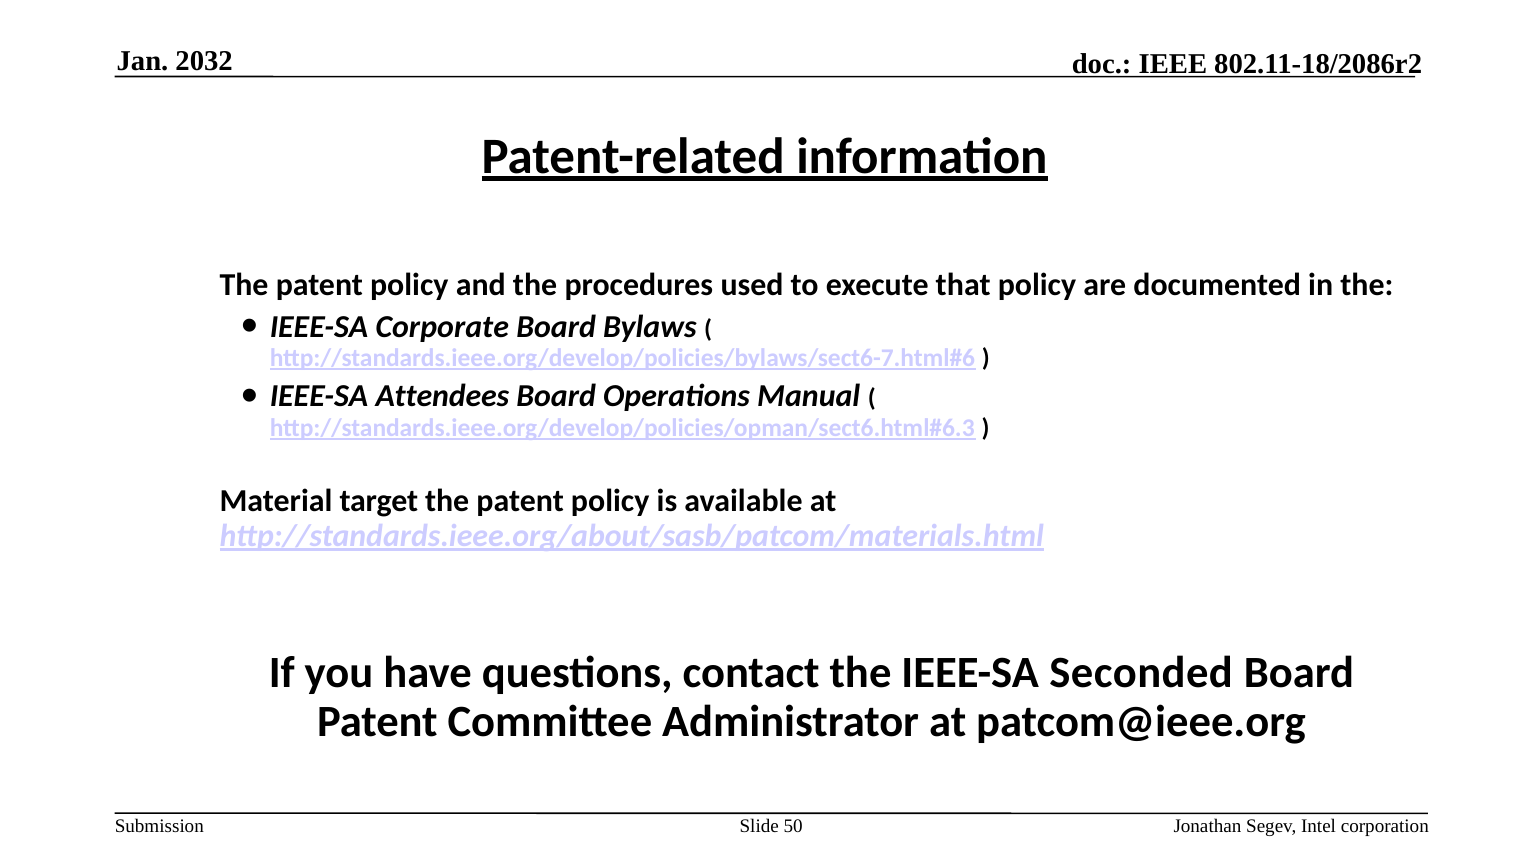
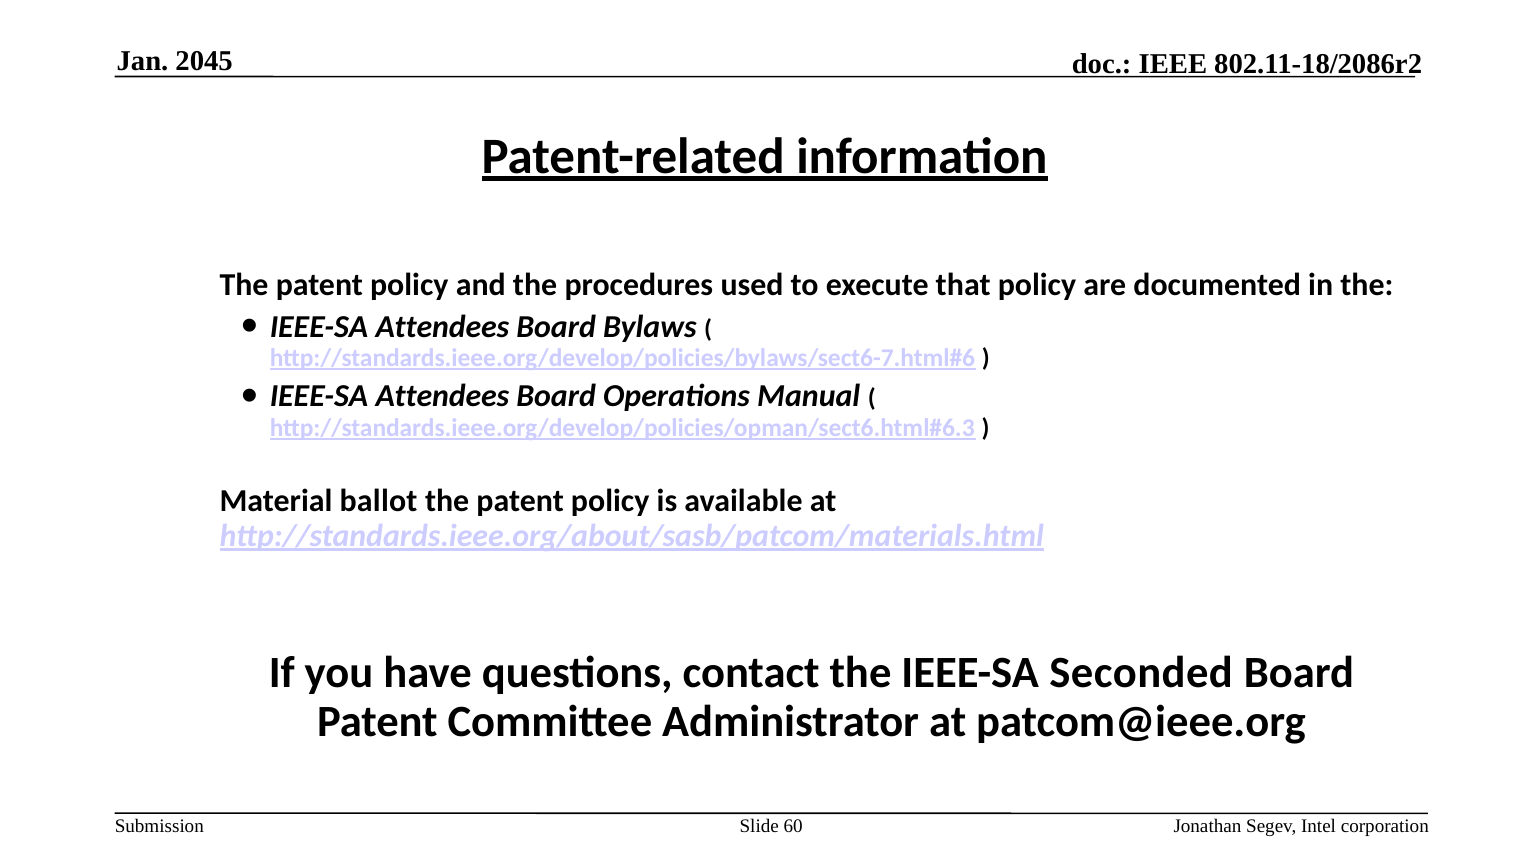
2032: 2032 -> 2045 (204, 61)
Corporate: Corporate -> Attendees (442, 326)
target: target -> ballot (379, 501)
50: 50 -> 60 (793, 825)
